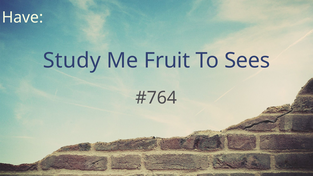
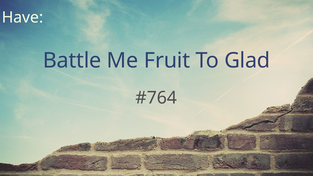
Study: Study -> Battle (72, 61)
Sees: Sees -> Glad (247, 61)
